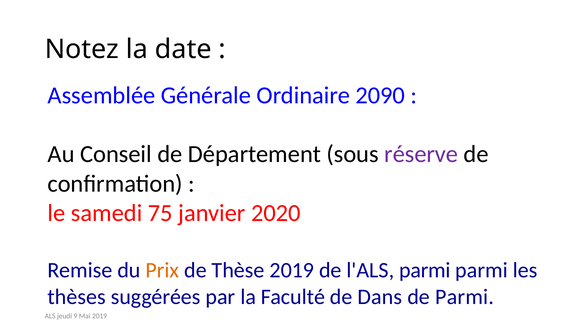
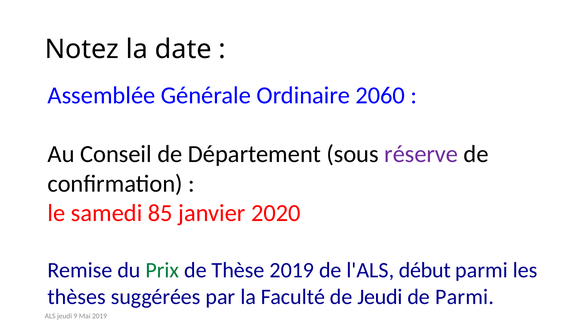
2090: 2090 -> 2060 (380, 95)
75: 75 -> 85 (160, 213)
Prix colour: orange -> green (162, 270)
l'ALS parmi: parmi -> début (425, 270)
de Dans: Dans -> Jeudi (380, 297)
